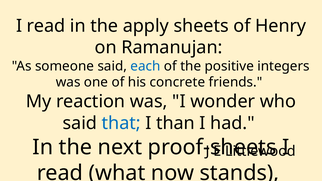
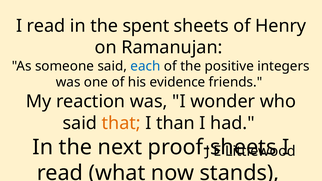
apply: apply -> spent (146, 26)
concrete: concrete -> evidence (178, 82)
that colour: blue -> orange (121, 123)
